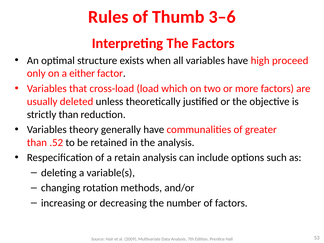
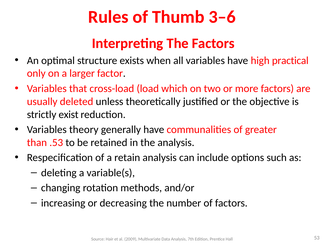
proceed: proceed -> practical (290, 60)
either: either -> larger (82, 73)
strictly than: than -> exist (69, 114)
.52: .52 -> .53 (56, 143)
